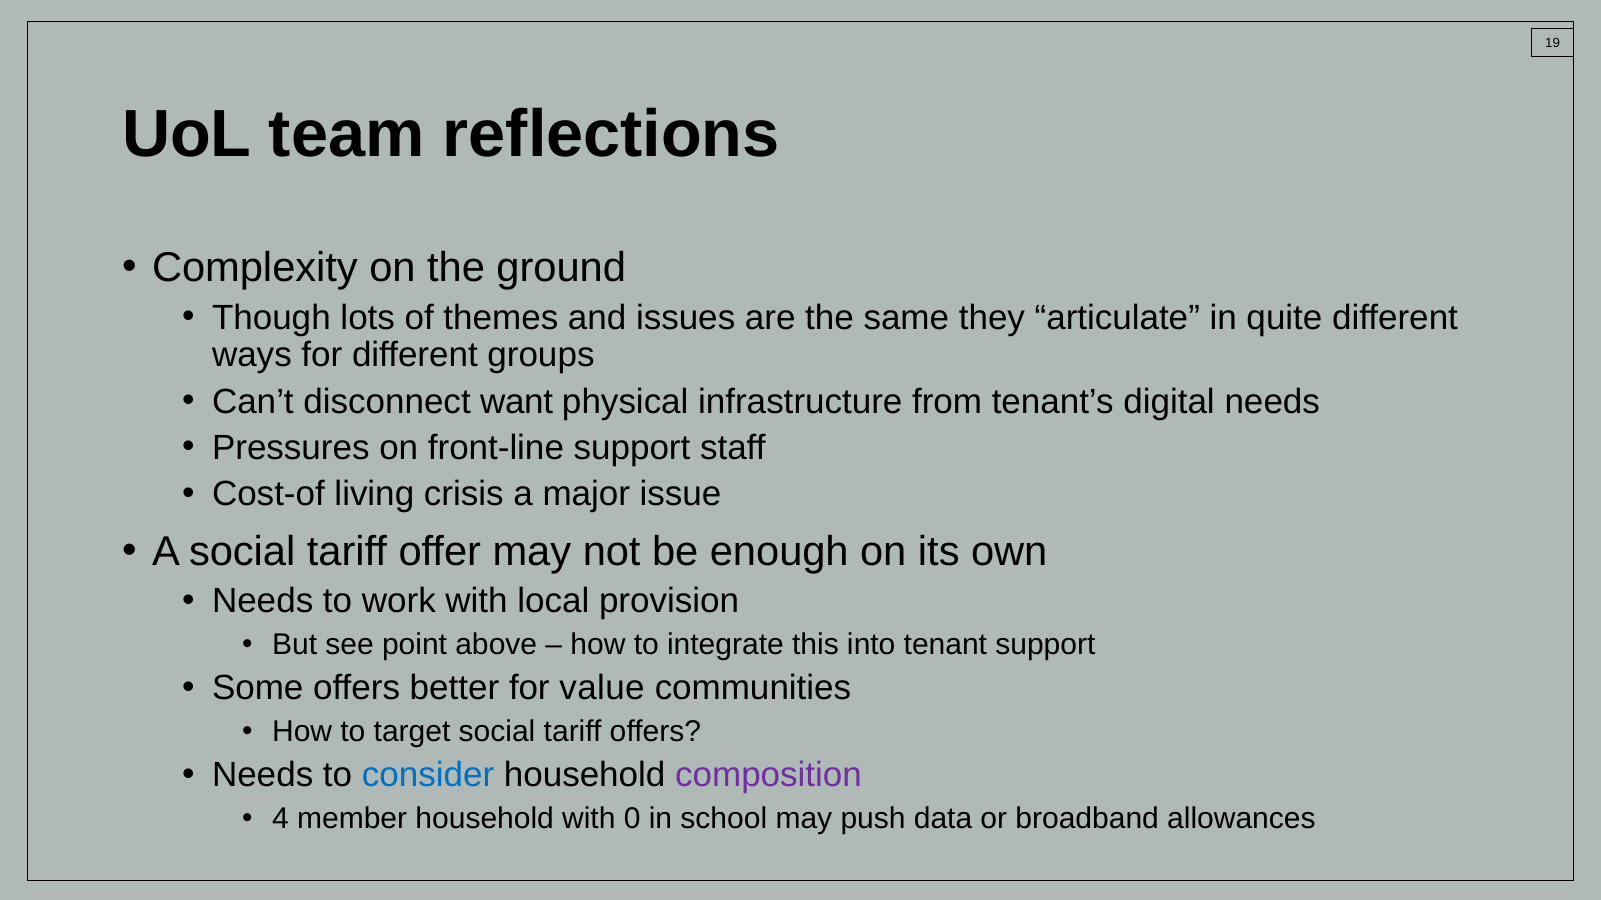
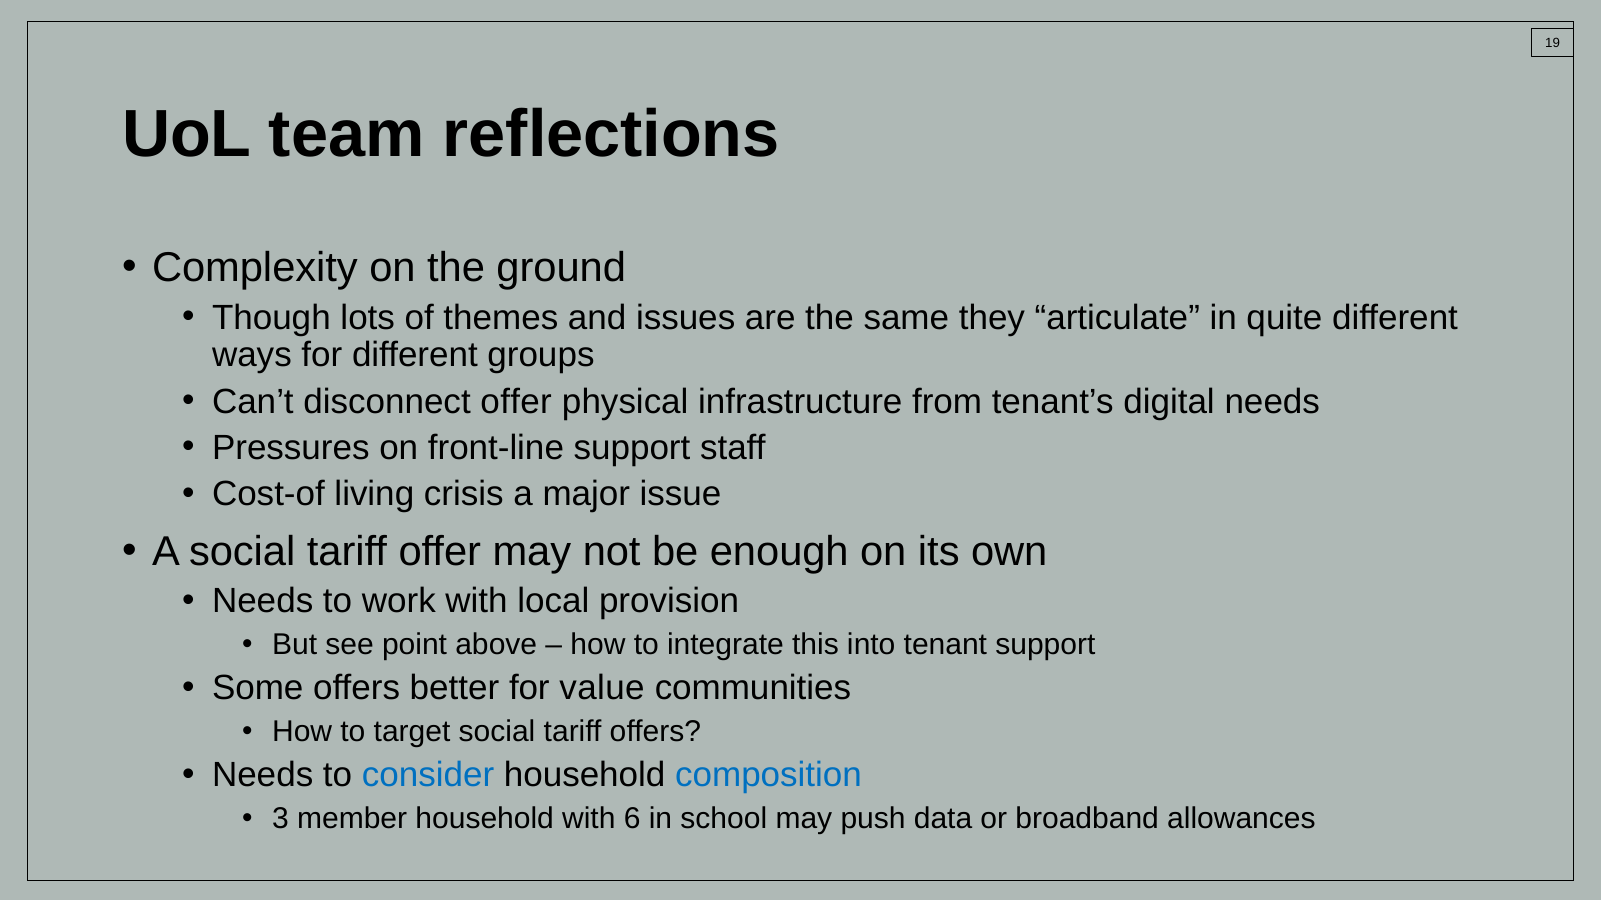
disconnect want: want -> offer (516, 402)
composition colour: purple -> blue (768, 776)
4: 4 -> 3 (280, 819)
0: 0 -> 6 (632, 819)
